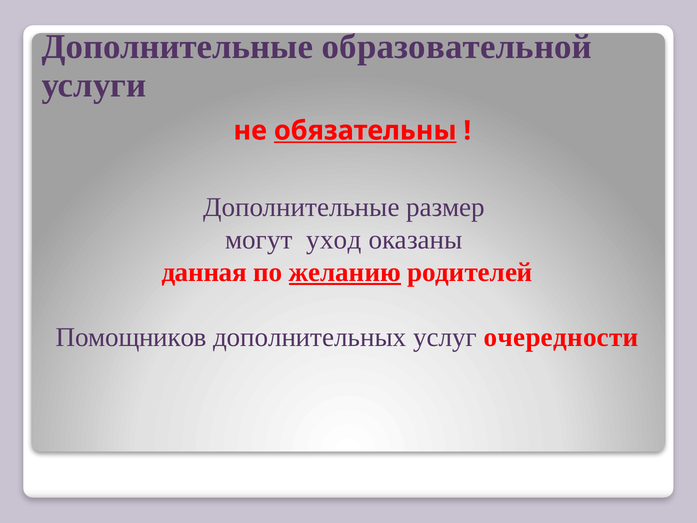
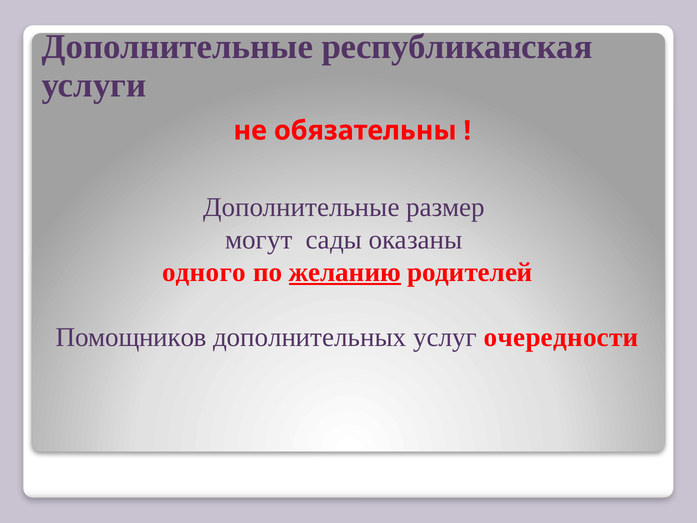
образовательной: образовательной -> республиканская (457, 47)
обязательны underline: present -> none (365, 131)
уход: уход -> сады (334, 240)
данная: данная -> одного (204, 272)
